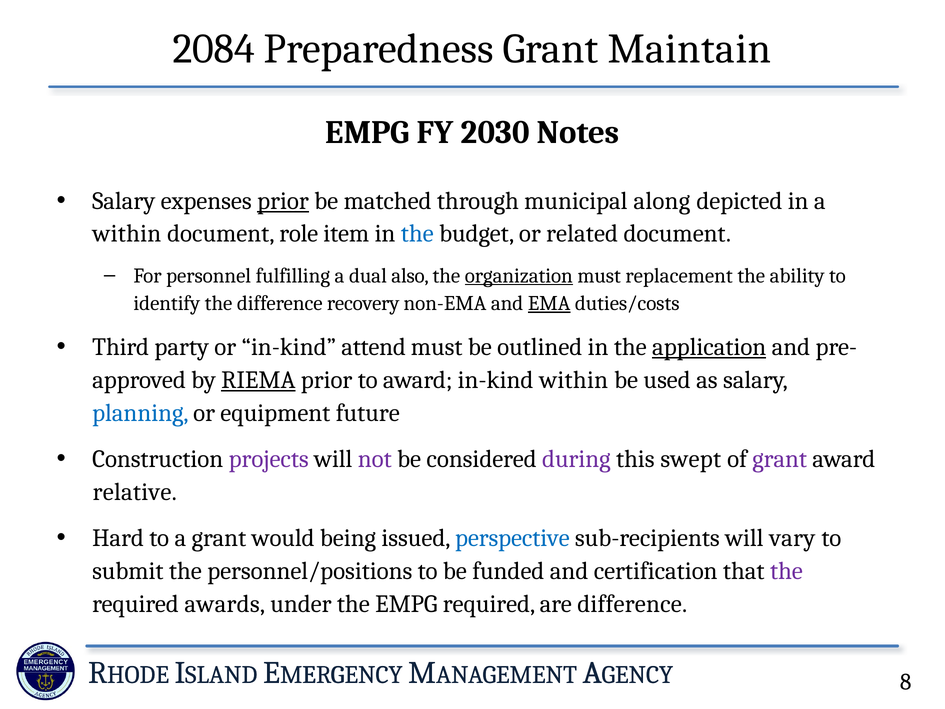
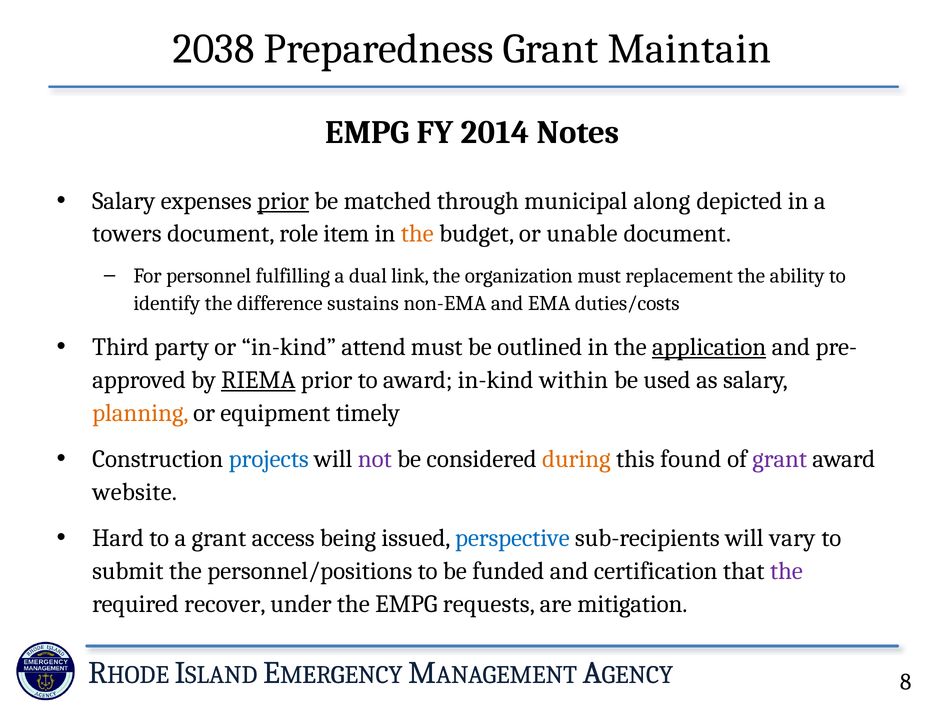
2084: 2084 -> 2038 (213, 49)
2030: 2030 -> 2014 (495, 132)
within: within -> towers (127, 234)
the colour: blue -> orange (417, 234)
related: related -> unable (582, 234)
also: also -> link (410, 275)
organization underline: present -> none (519, 275)
recovery: recovery -> sustains (363, 303)
EMA underline: present -> none (549, 303)
planning colour: blue -> orange (140, 413)
future: future -> timely (368, 413)
projects colour: purple -> blue (269, 459)
during colour: purple -> orange (576, 459)
swept: swept -> found (691, 459)
relative: relative -> website (135, 492)
would: would -> access (283, 538)
awards: awards -> recover (225, 604)
EMPG required: required -> requests (489, 604)
are difference: difference -> mitigation (632, 604)
